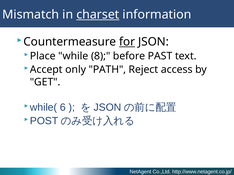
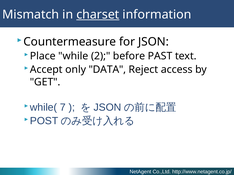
for underline: present -> none (127, 42)
8: 8 -> 2 (101, 56)
PATH: PATH -> DATA (107, 70)
6: 6 -> 7 (63, 108)
